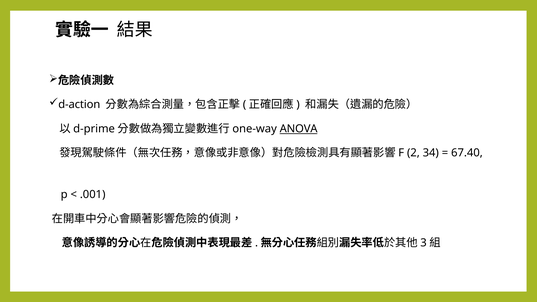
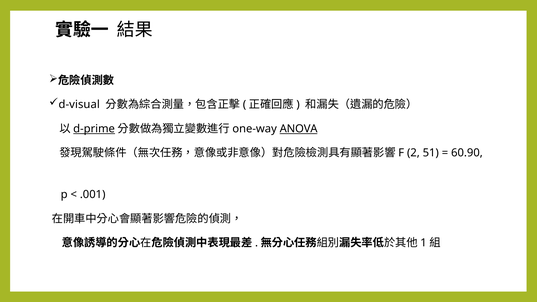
d-action: d-action -> d-visual (79, 105)
d-prime underline: none -> present (94, 129)
34: 34 -> 51 (431, 153)
67.40: 67.40 -> 60.90 (467, 153)
3: 3 -> 1 (424, 243)
